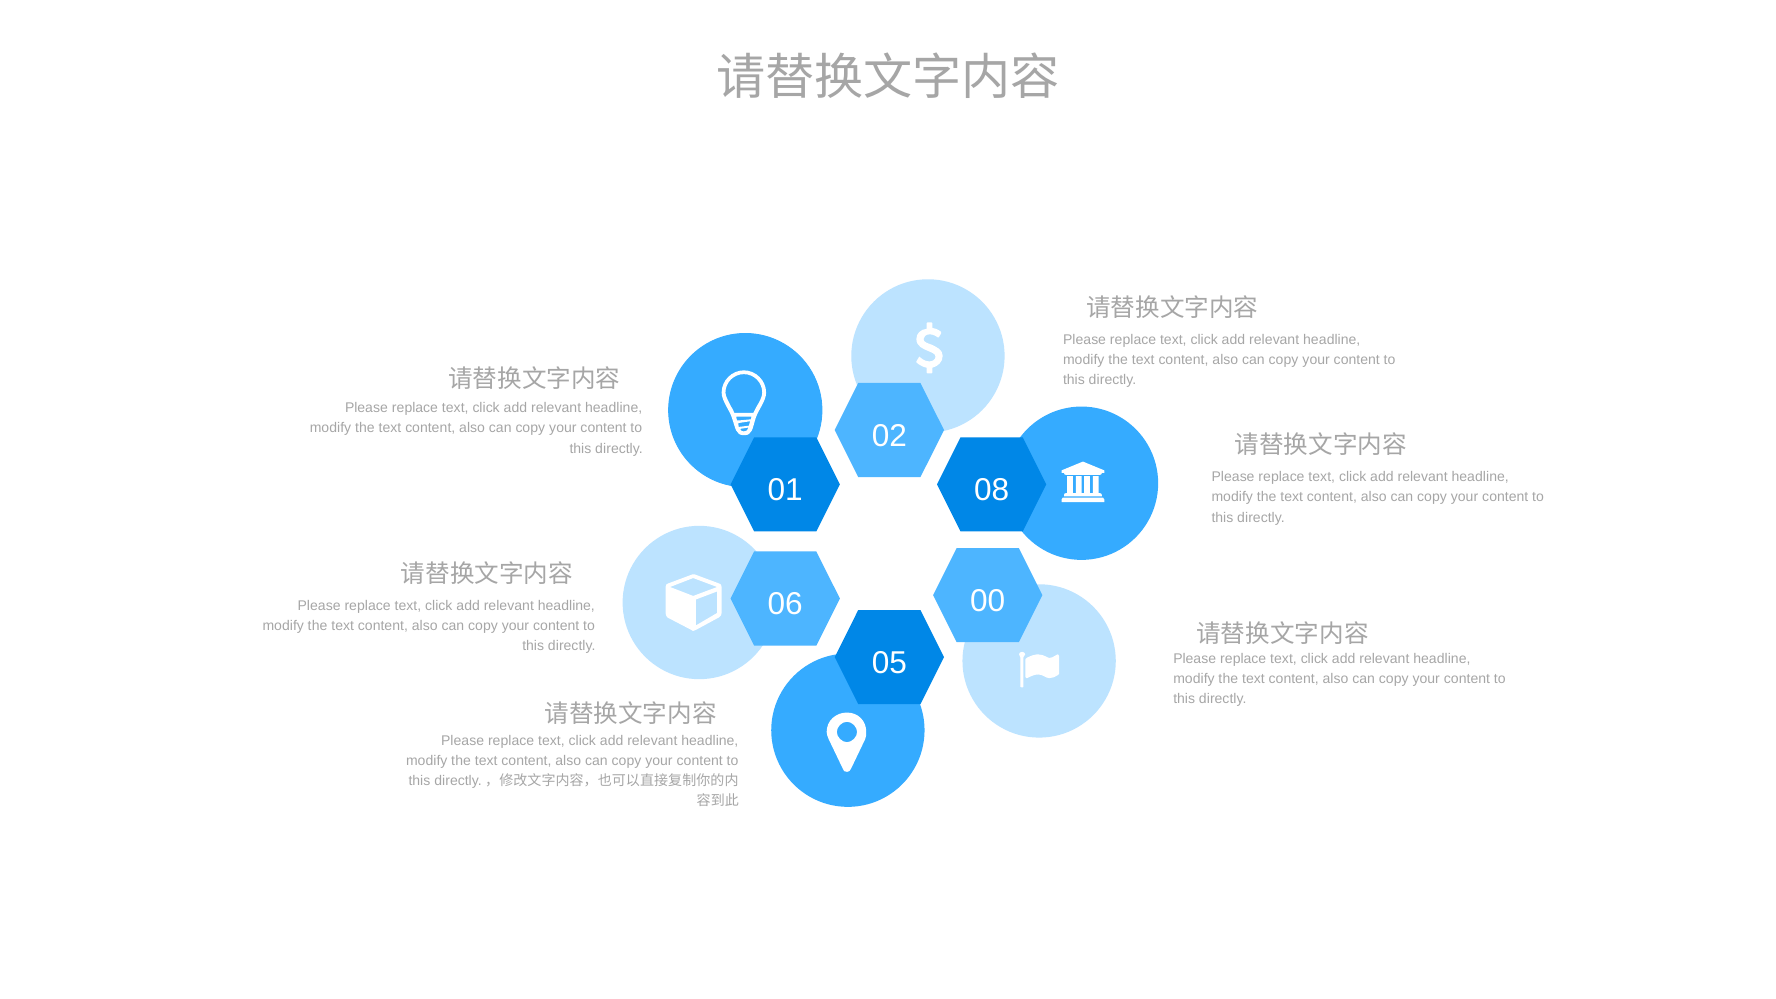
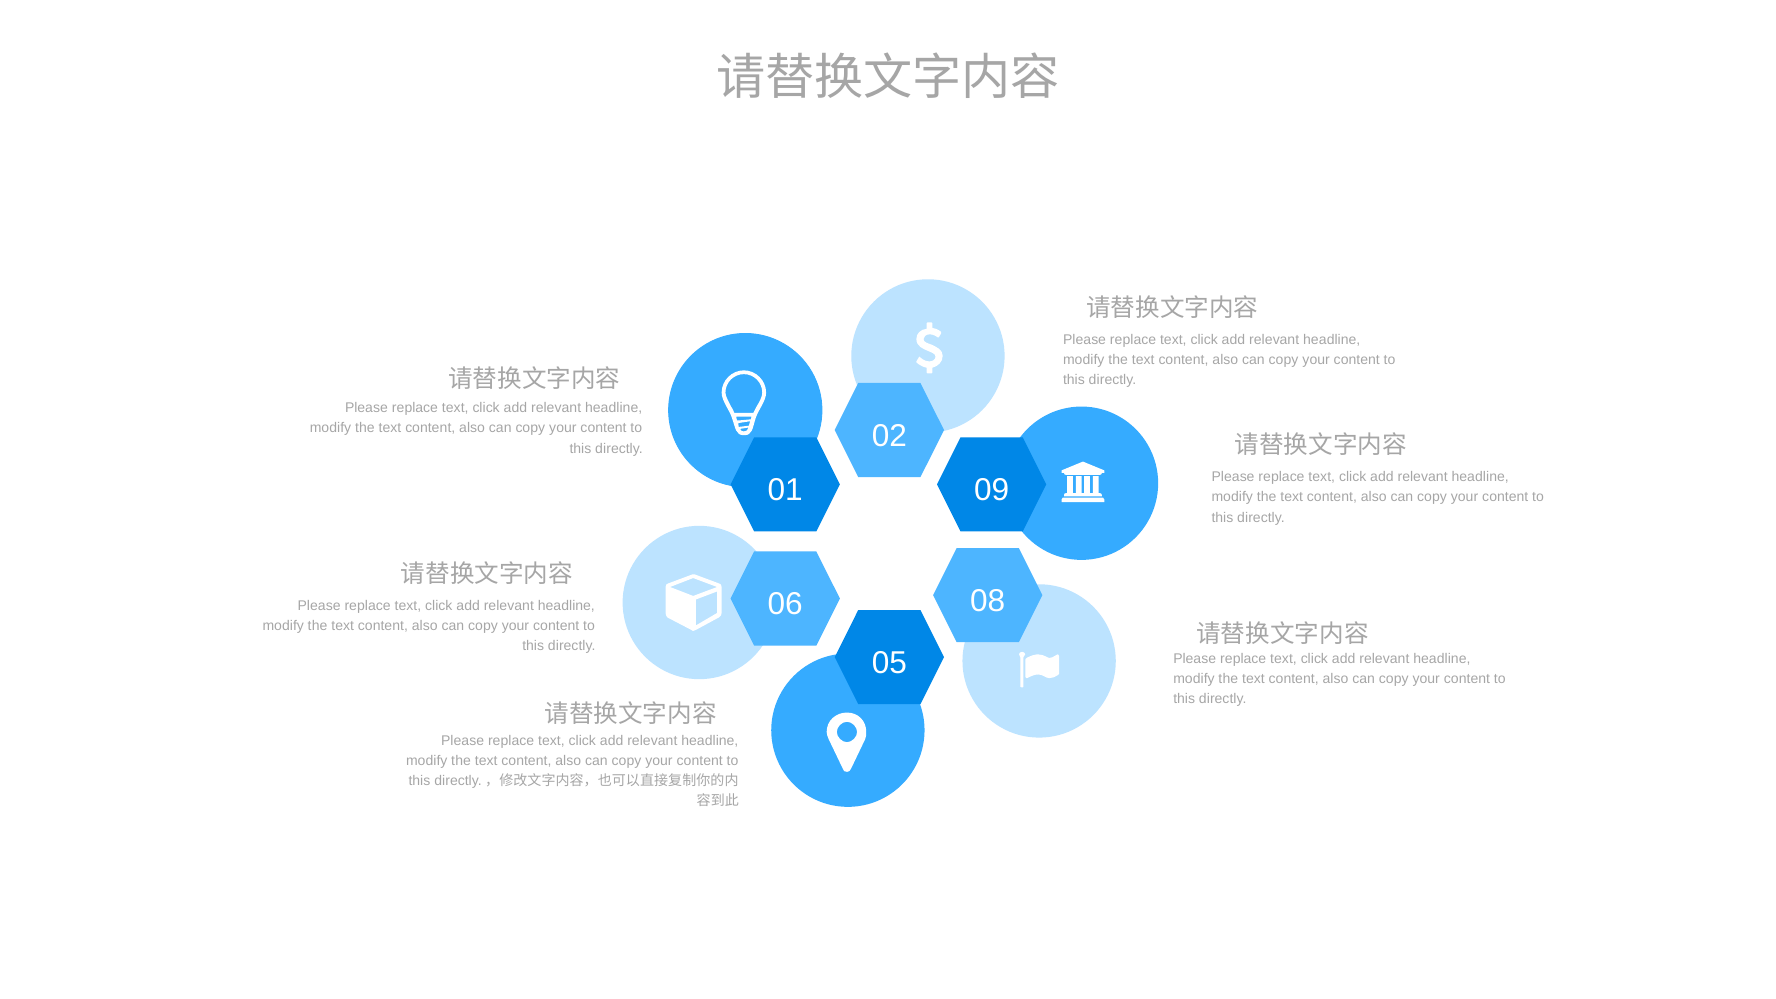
08: 08 -> 09 (992, 490)
00: 00 -> 08 (988, 601)
